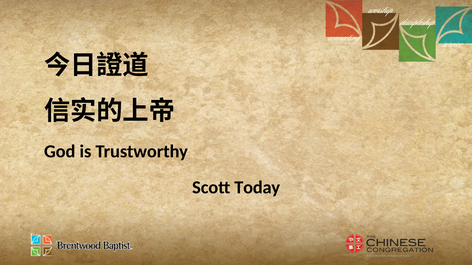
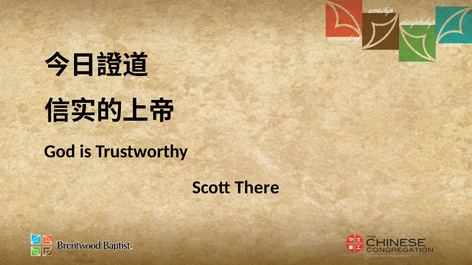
Today: Today -> There (257, 188)
